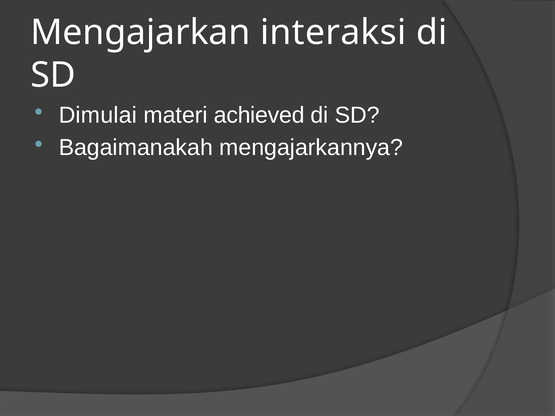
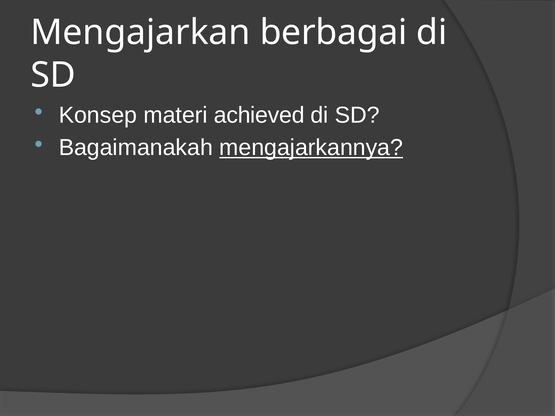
interaksi: interaksi -> berbagai (334, 33)
Dimulai: Dimulai -> Konsep (98, 115)
mengajarkannya underline: none -> present (311, 148)
